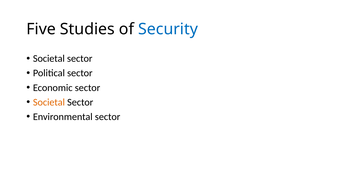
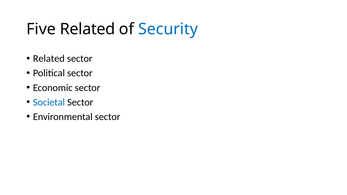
Five Studies: Studies -> Related (88, 29)
Societal: Societal -> Related (49, 59)
Societal colour: orange -> blue (49, 102)
